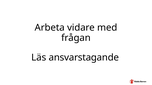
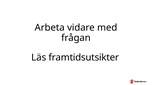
ansvarstagande: ansvarstagande -> framtidsutsikter (84, 58)
